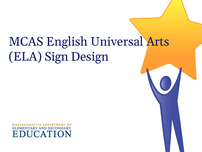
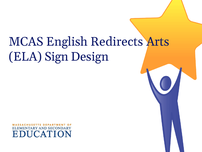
Universal: Universal -> Redirects (117, 42)
